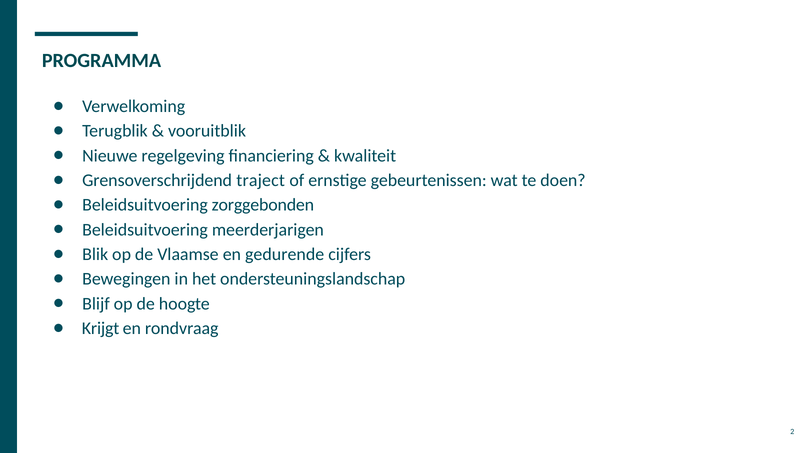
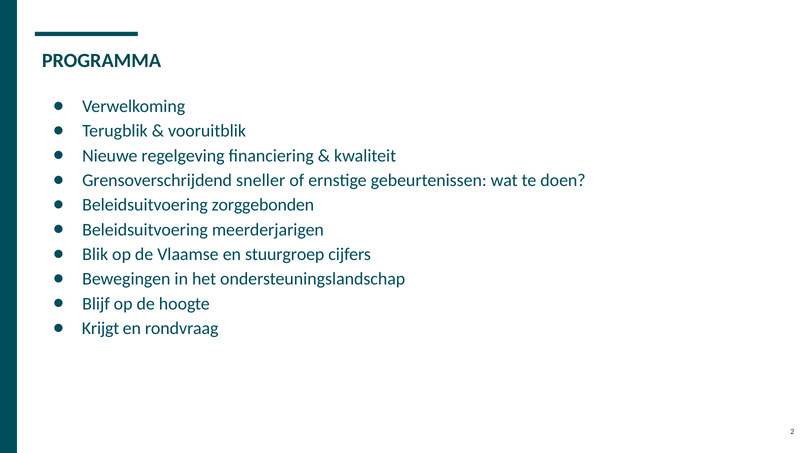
traject: traject -> sneller (261, 180)
gedurende: gedurende -> stuurgroep (285, 254)
